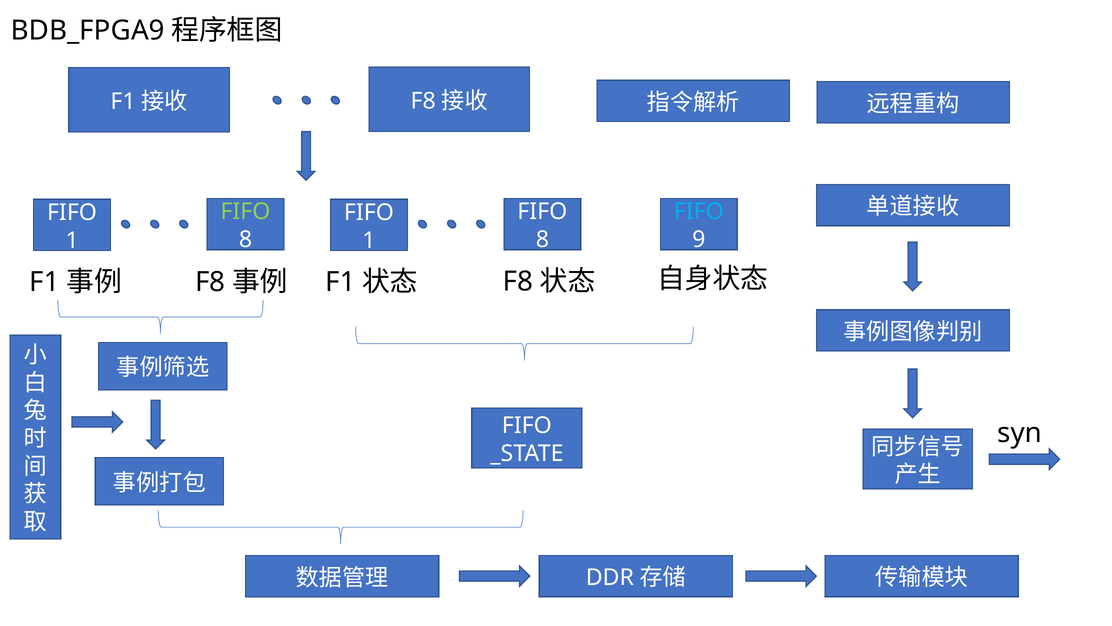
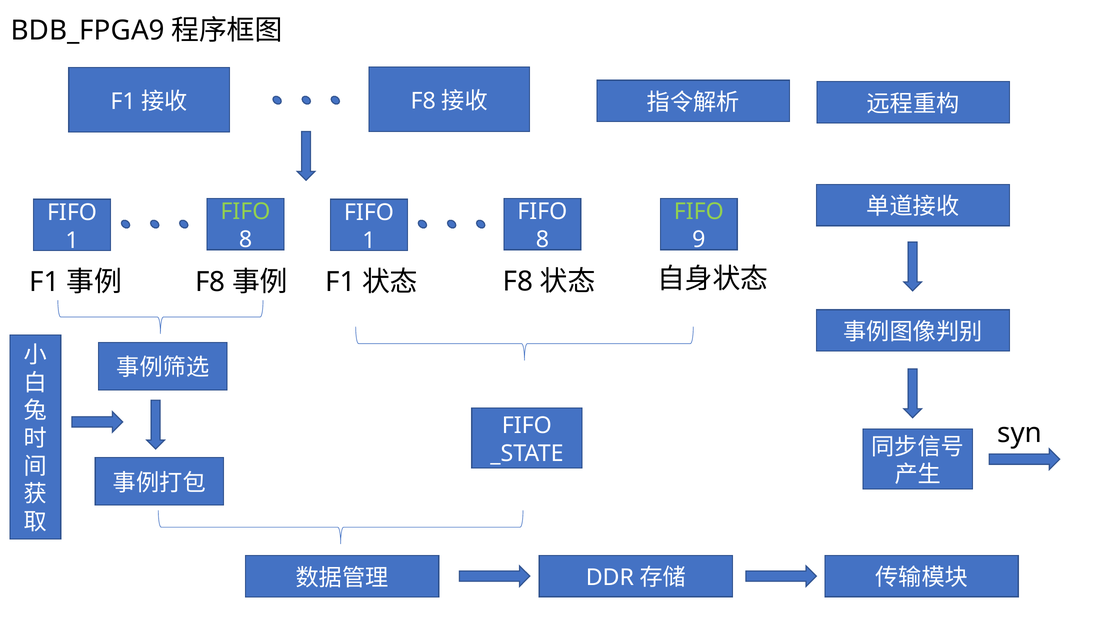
FIFO colour: light blue -> light green (699, 212)
